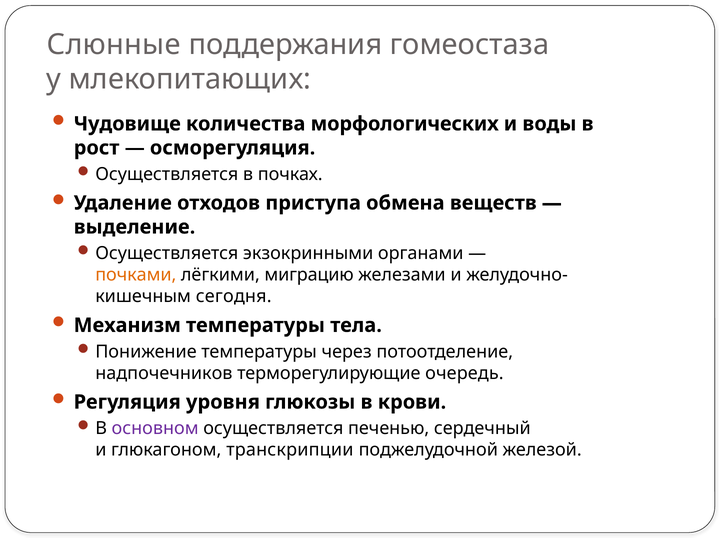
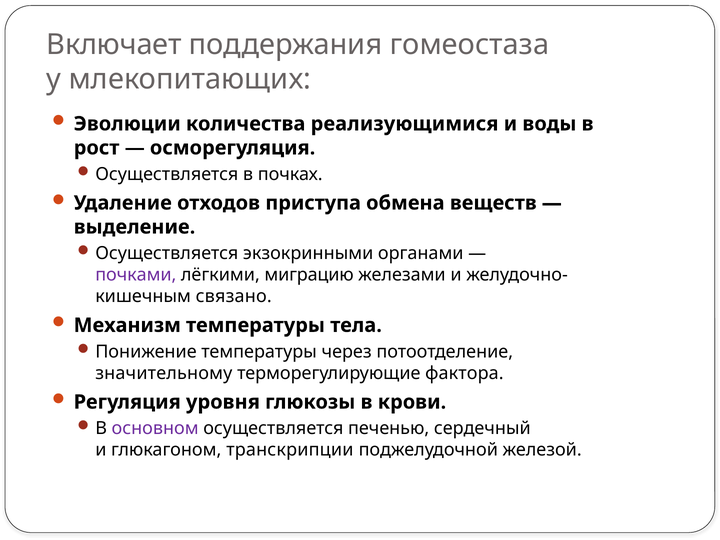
Слюнные: Слюнные -> Включает (114, 45)
Чудовище: Чудовище -> Эволюции (127, 124)
морфологических: морфологических -> реализующимися (405, 124)
почками colour: orange -> purple (136, 275)
сегодня: сегодня -> связано (234, 297)
надпочечников: надпочечников -> значительному (164, 373)
очередь: очередь -> фактора (464, 373)
